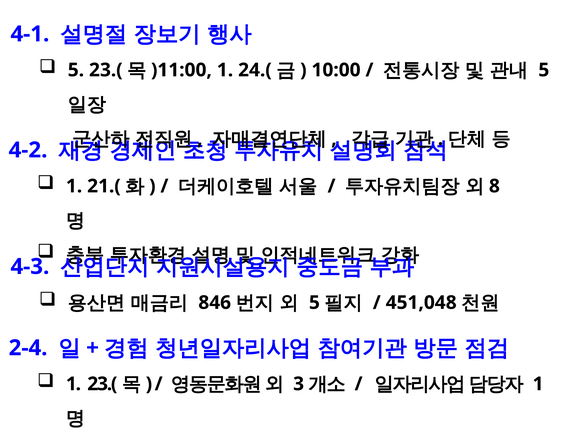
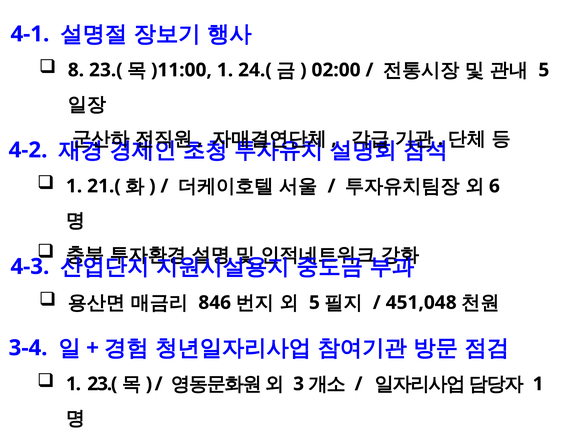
5: 5 -> 8 (76, 70)
10:00: 10:00 -> 02:00 (336, 70)
8: 8 -> 6 (494, 186)
2-4: 2-4 -> 3-4 (28, 348)
